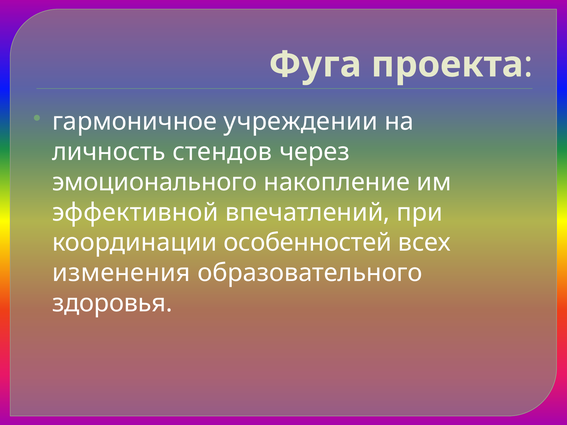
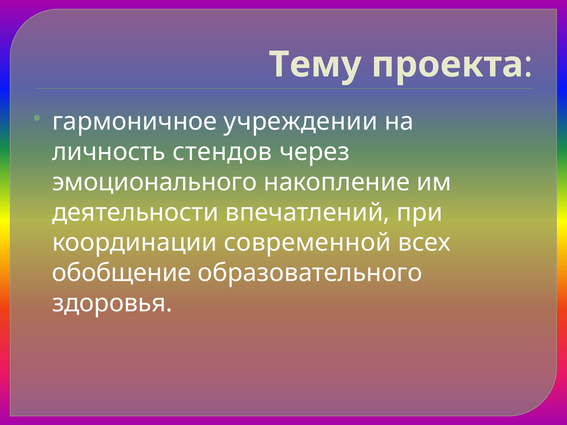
Фуга: Фуга -> Тему (315, 65)
эффективной: эффективной -> деятельности (135, 213)
особенностей: особенностей -> современной (307, 243)
изменения: изменения -> обобщение (122, 273)
